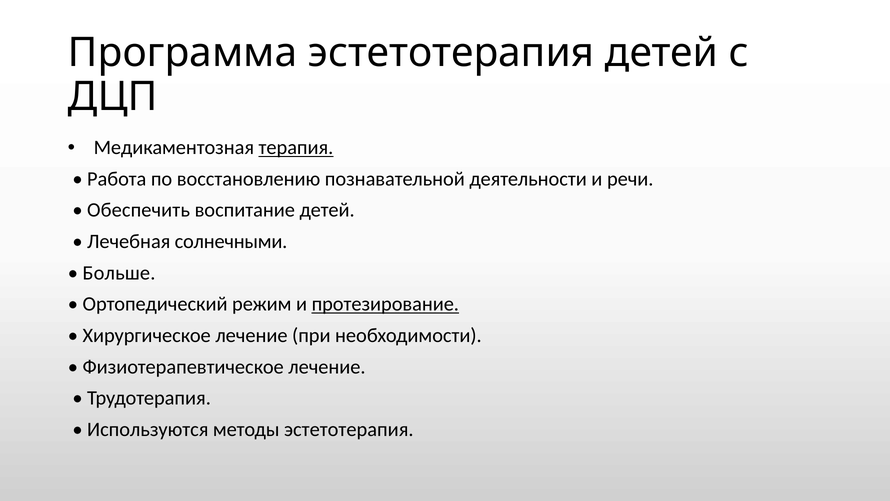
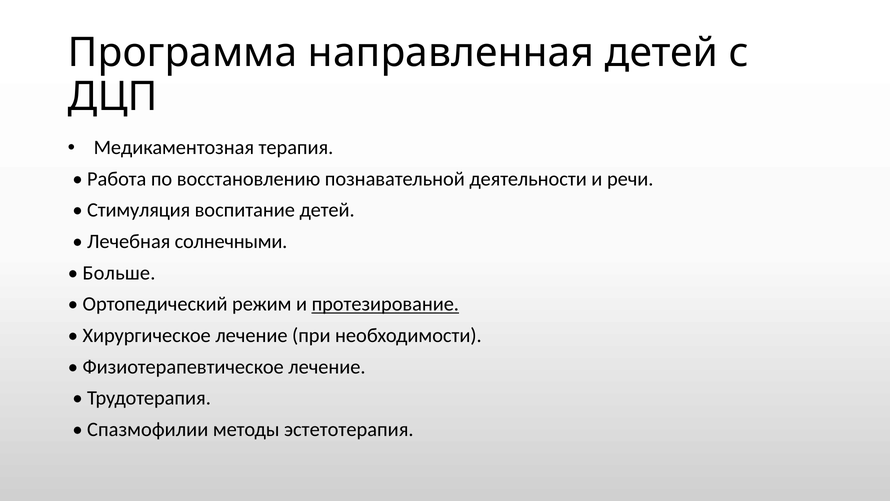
Программа эстетотерапия: эстетотерапия -> направленная (451, 53)
терапия underline: present -> none (296, 147)
Обеспечить: Обеспечить -> Стимуляция (139, 210)
Используются: Используются -> Спазмофилии (148, 429)
